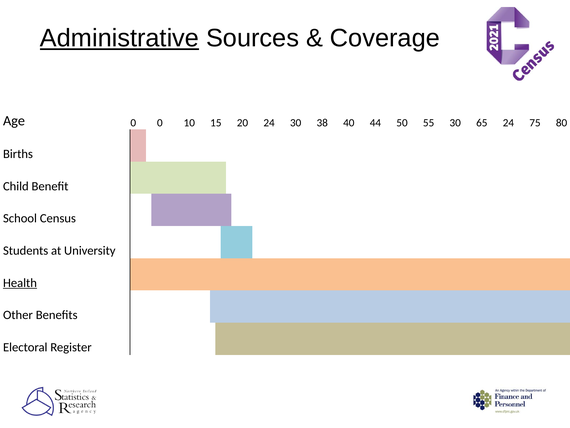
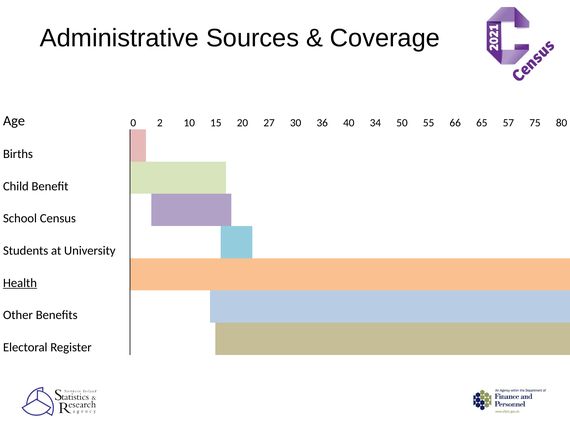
Administrative underline: present -> none (120, 38)
0 0: 0 -> 2 (160, 123)
20 24: 24 -> 27 (269, 123)
38: 38 -> 36 (322, 123)
44: 44 -> 34 (375, 123)
55 30: 30 -> 66 (455, 123)
65 24: 24 -> 57 (508, 123)
